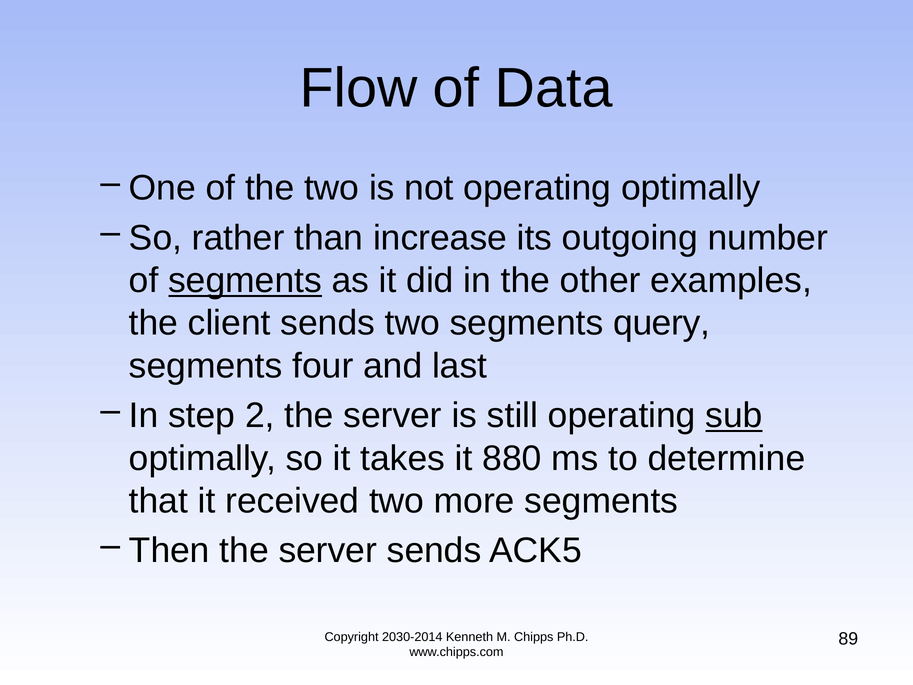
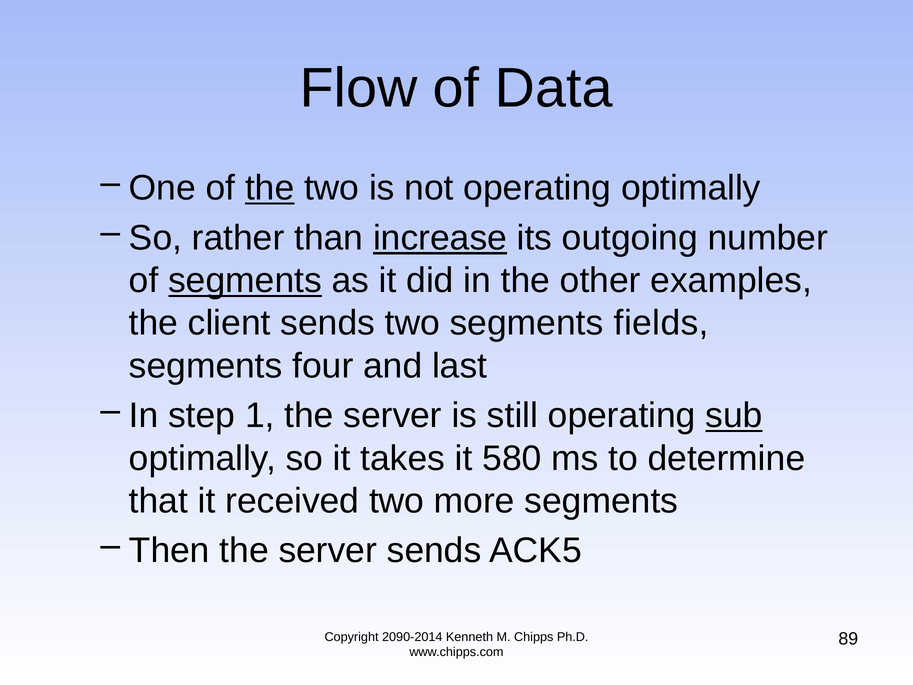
the underline: none -> present (270, 188)
increase underline: none -> present (440, 238)
query: query -> fields (661, 323)
2: 2 -> 1 (260, 416)
880: 880 -> 580 (512, 458)
2030-2014: 2030-2014 -> 2090-2014 (412, 637)
